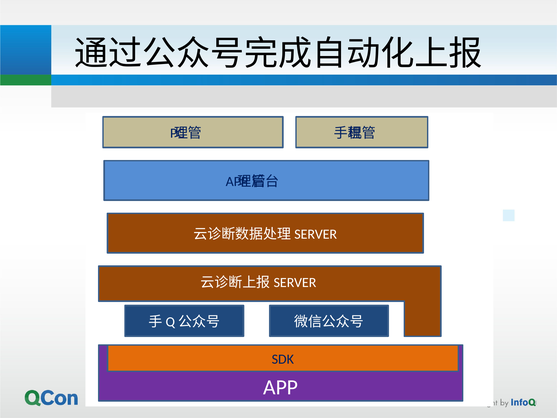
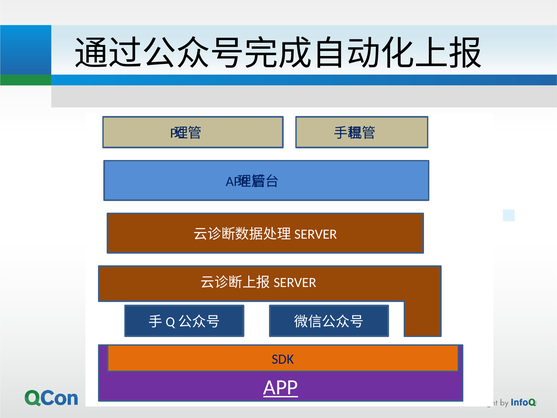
APP underline: none -> present (281, 387)
